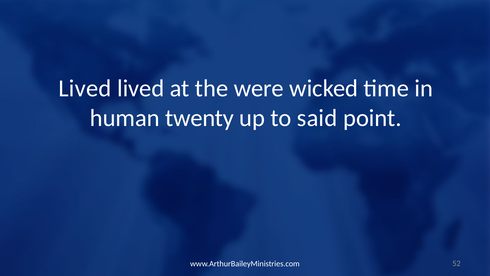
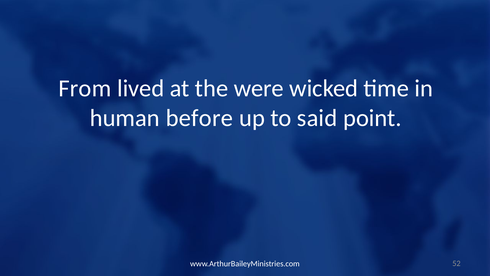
Lived: Lived -> From (85, 88)
twenty: twenty -> before (199, 118)
